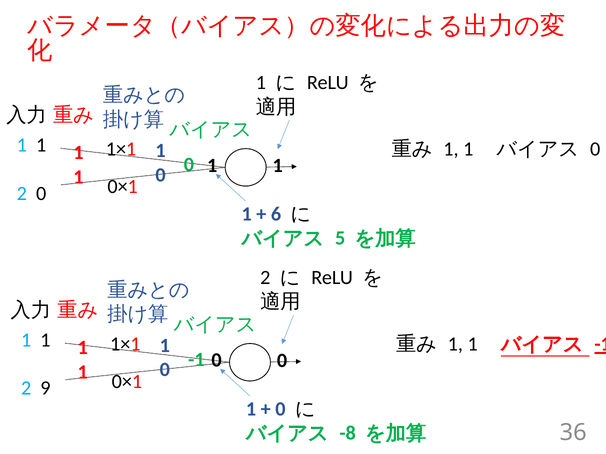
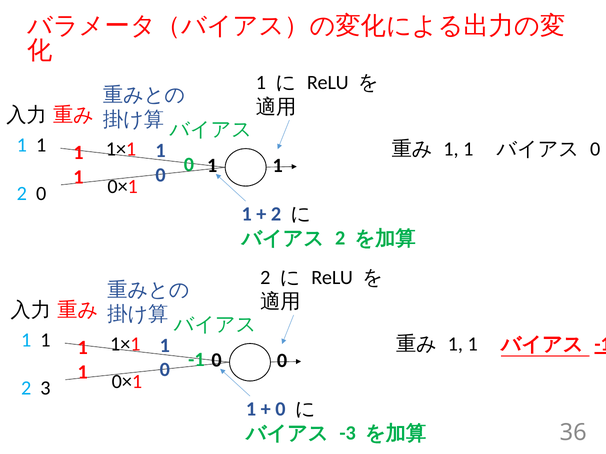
6: 6 -> 2 (276, 214)
5: 5 -> 2 (340, 238)
9: 9 -> 3 (45, 389)
-8: -8 -> -3 (348, 434)
